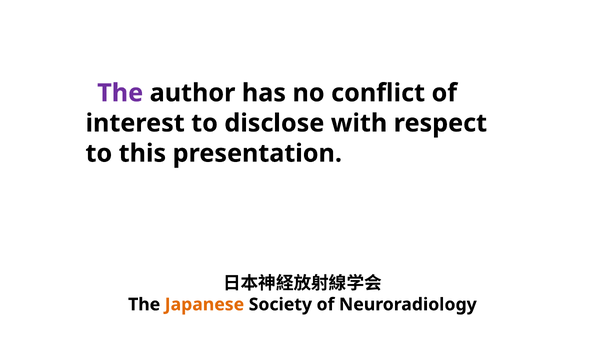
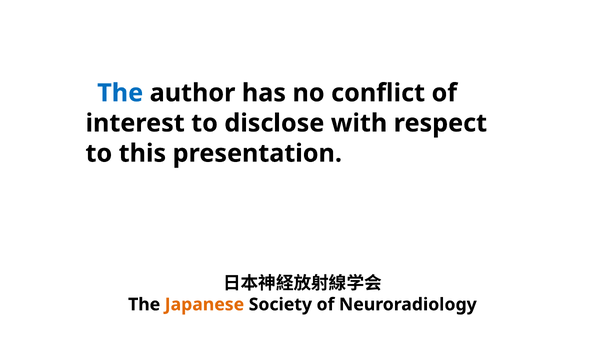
The colour: purple -> blue (120, 93)
